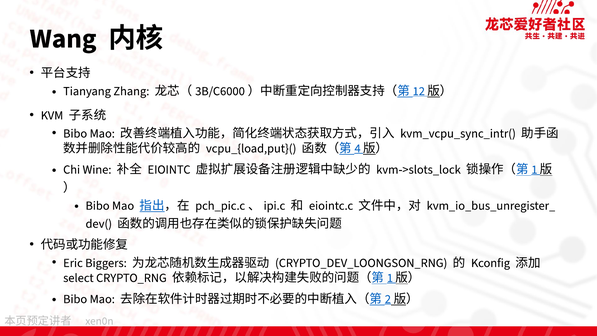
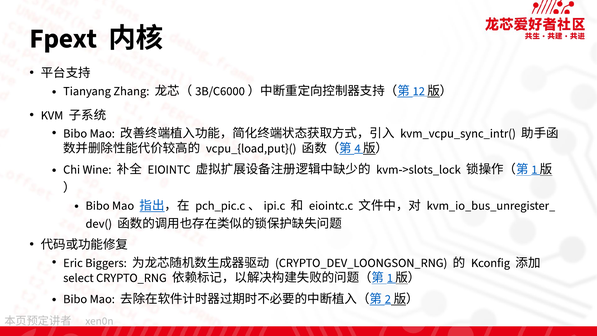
Wang: Wang -> Fpext (63, 38)
